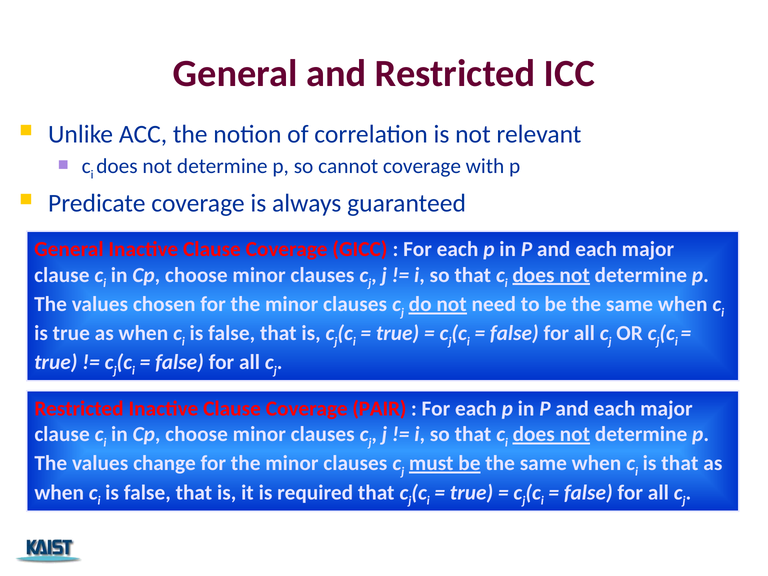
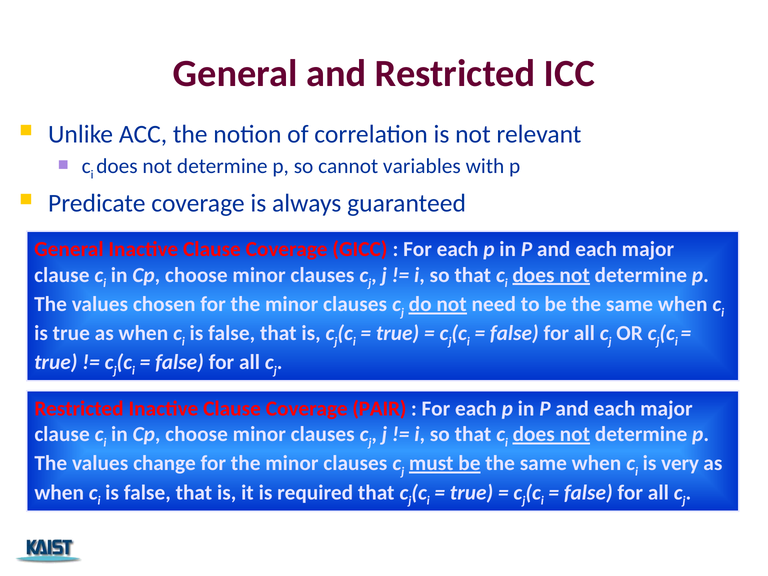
cannot coverage: coverage -> variables (422, 166)
is that: that -> very (680, 463)
